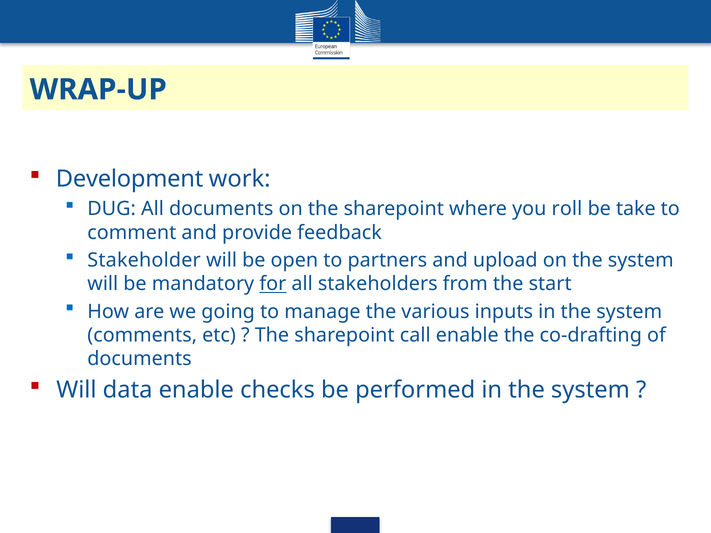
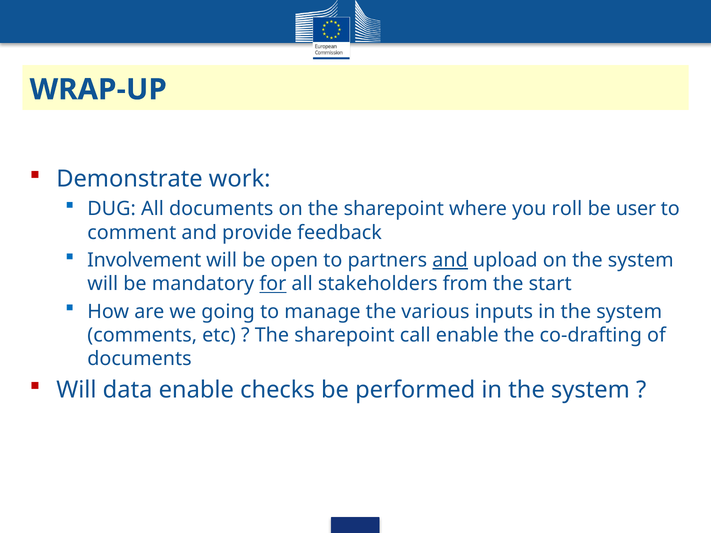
Development: Development -> Demonstrate (129, 179)
take: take -> user (636, 209)
Stakeholder: Stakeholder -> Involvement (144, 260)
and underline: none -> present (450, 260)
